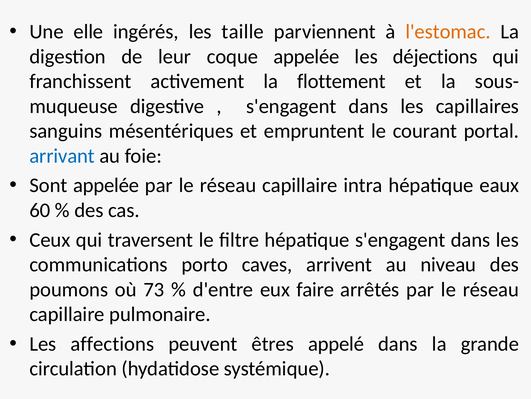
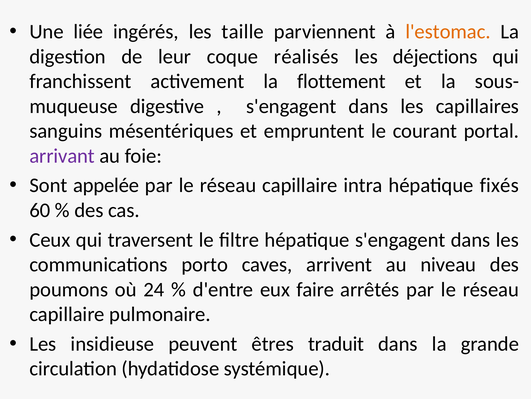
elle: elle -> liée (88, 32)
coque appelée: appelée -> réalisés (306, 56)
arrivant colour: blue -> purple (62, 156)
eaux: eaux -> fixés (499, 185)
73: 73 -> 24 (154, 289)
affections: affections -> insidieuse (112, 343)
appelé: appelé -> traduit (336, 343)
